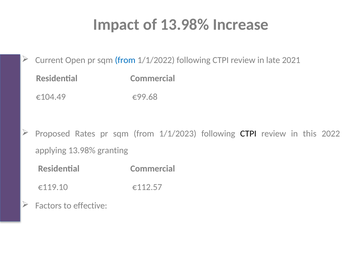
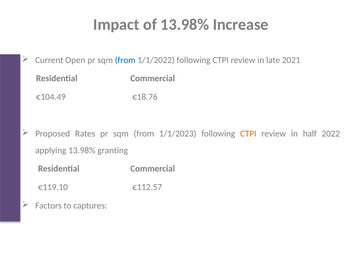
€99.68: €99.68 -> €18.76 (145, 97)
CTPI colour: black -> orange (248, 133)
this: this -> half (310, 133)
effective: effective -> captures (90, 205)
